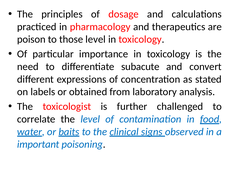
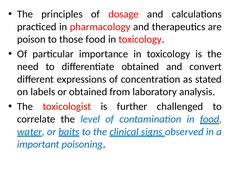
those level: level -> food (96, 39)
differentiate subacute: subacute -> obtained (140, 67)
